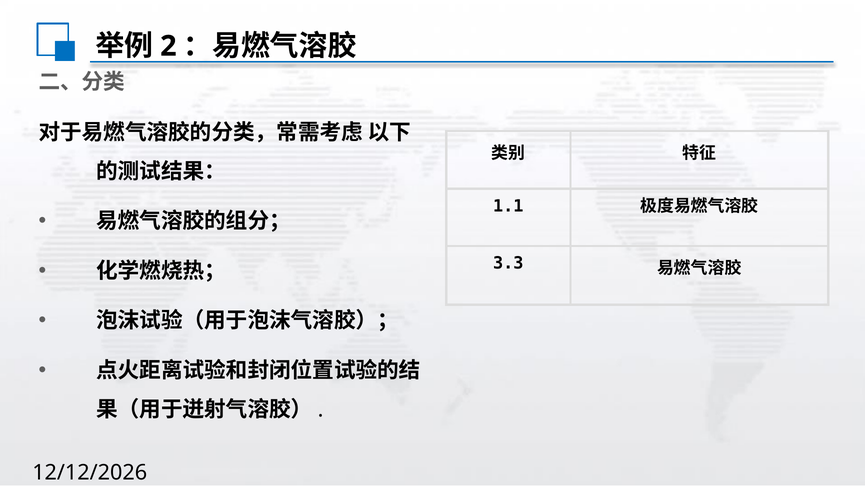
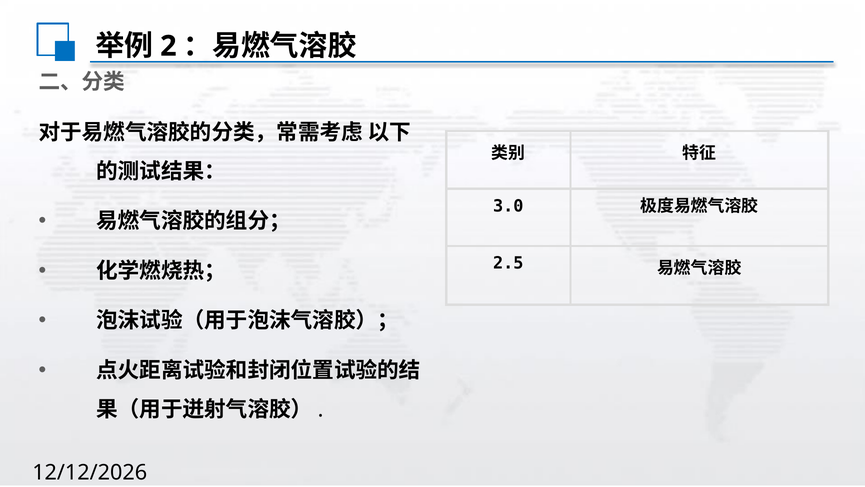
1.1: 1.1 -> 3.0 (508, 206)
3.3: 3.3 -> 2.5 (508, 263)
